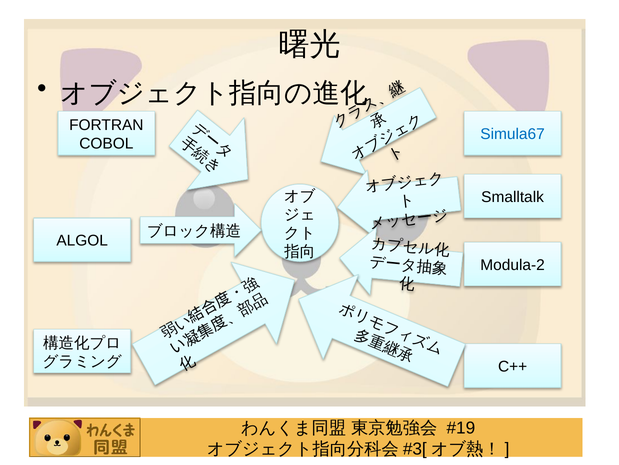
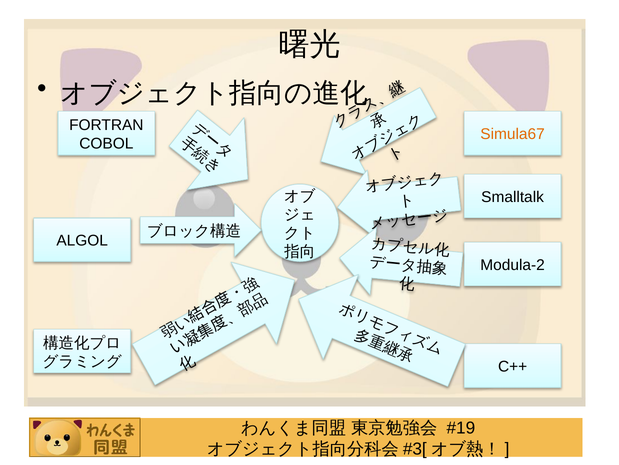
Simula67 colour: blue -> orange (513, 134)
